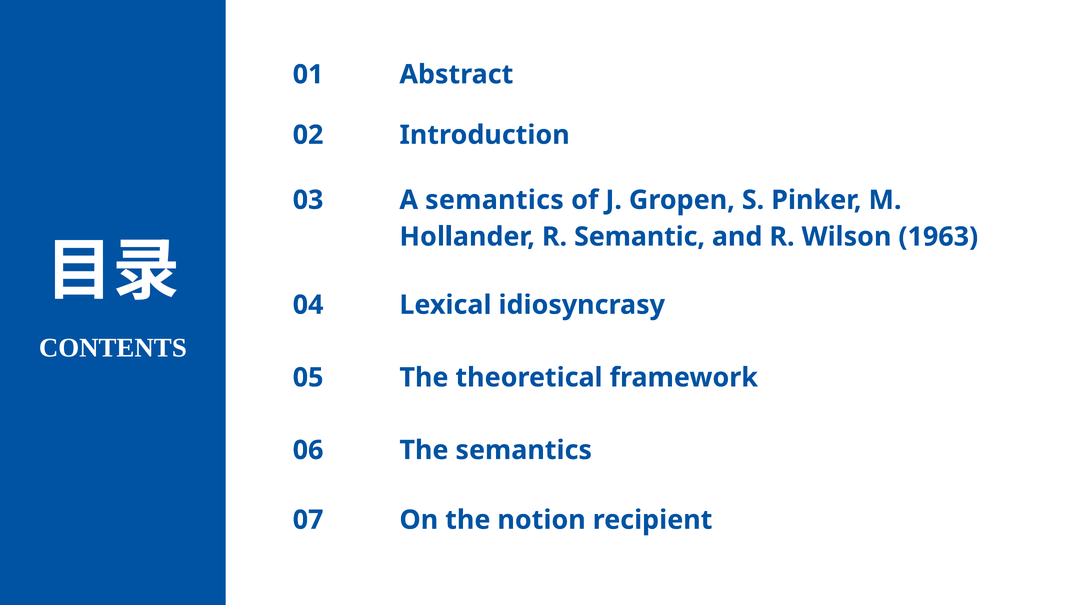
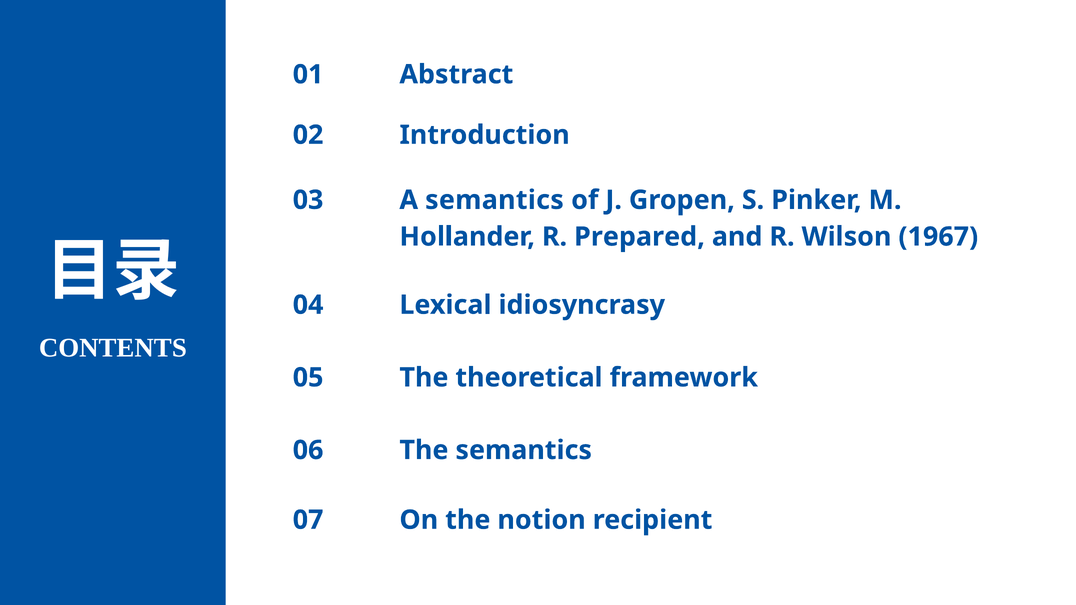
Semantic: Semantic -> Prepared (639, 237)
1963: 1963 -> 1967 (938, 237)
